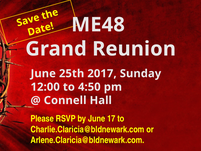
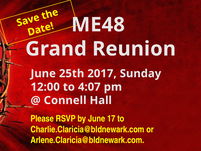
4:50: 4:50 -> 4:07 (89, 87)
